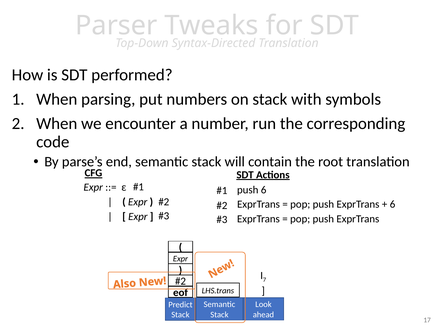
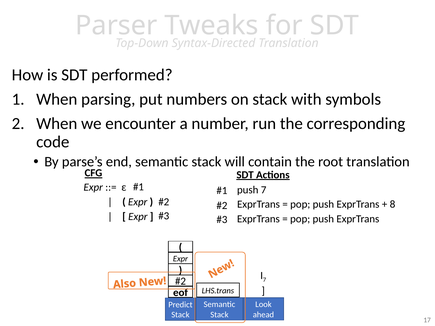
push 6: 6 -> 7 (264, 190)
6: 6 -> 8 (393, 204)
